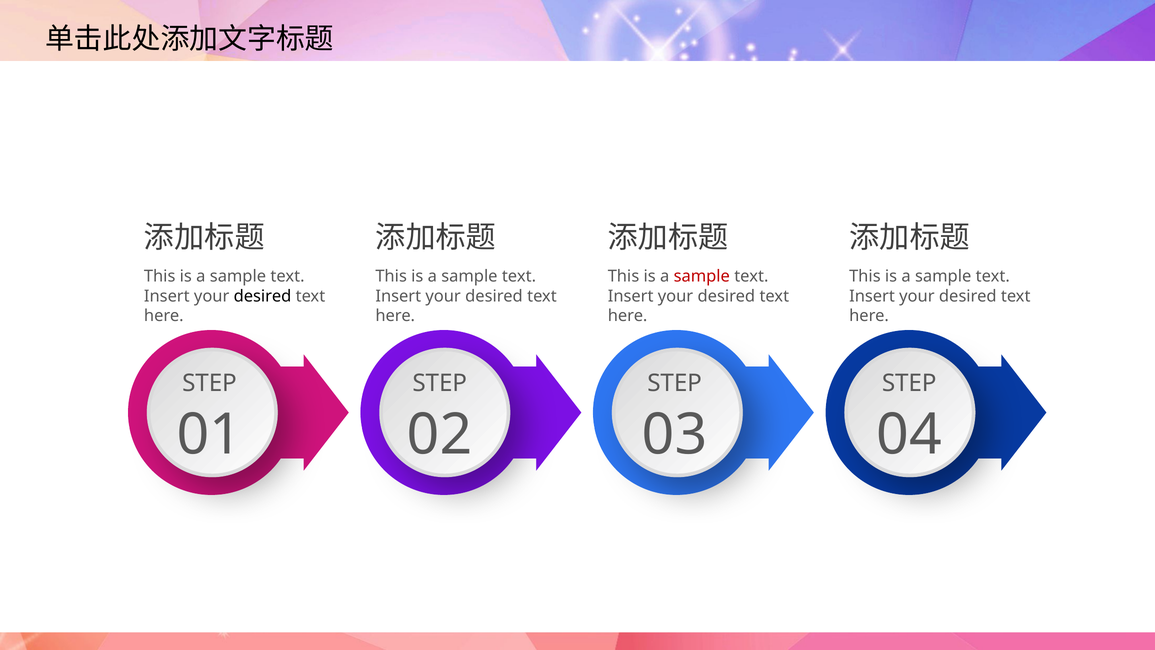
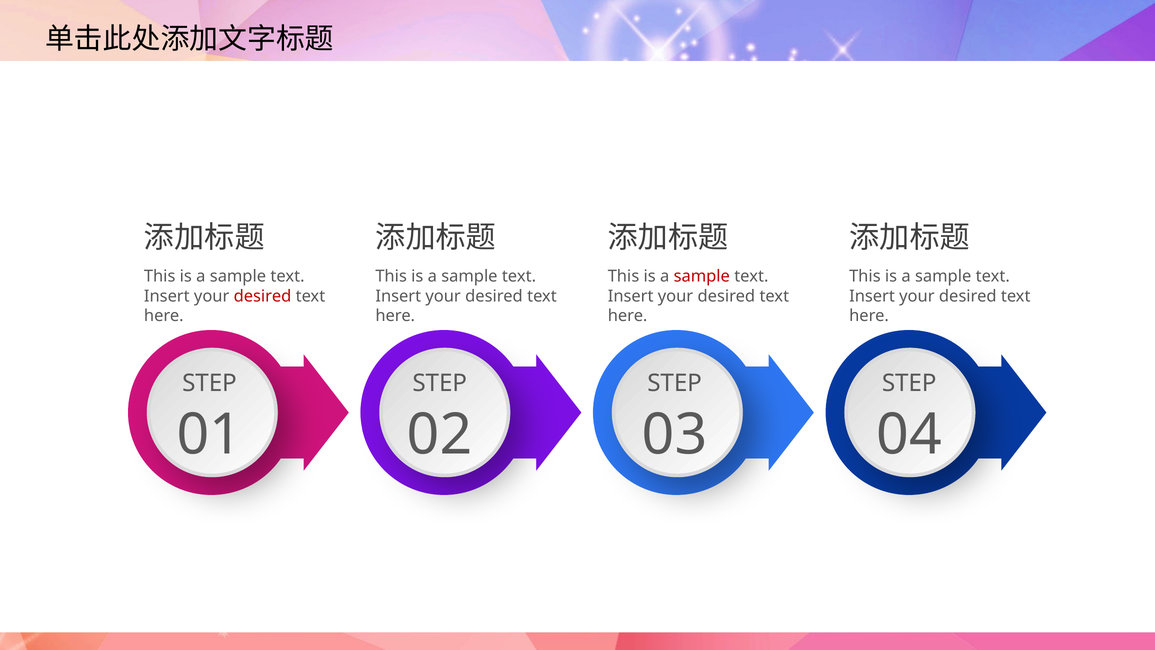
desired colour: black -> red (263, 296)
